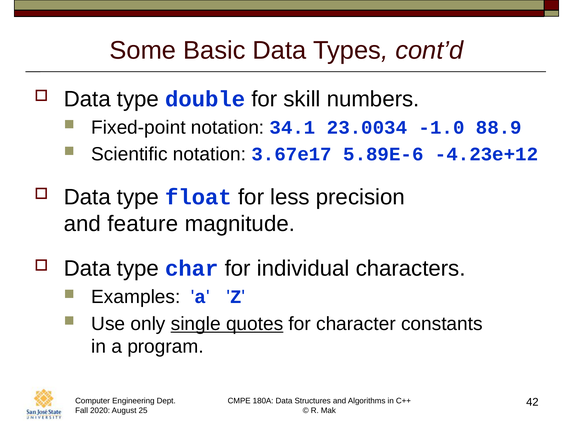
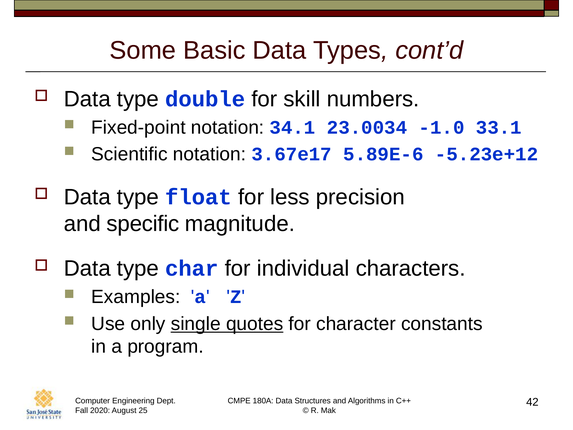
88.9: 88.9 -> 33.1 (499, 127)
-4.23e+12: -4.23e+12 -> -5.23e+12 (487, 154)
feature: feature -> specific (143, 224)
